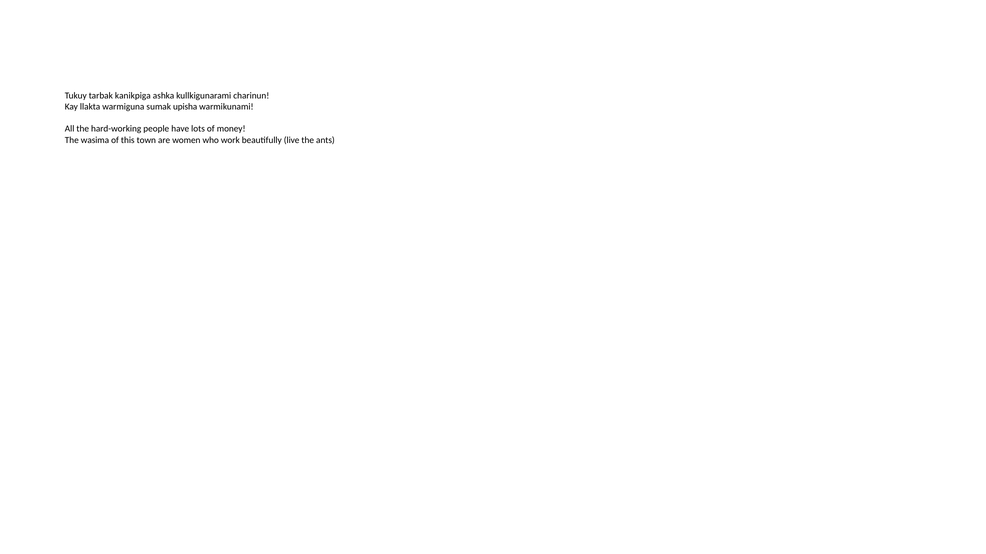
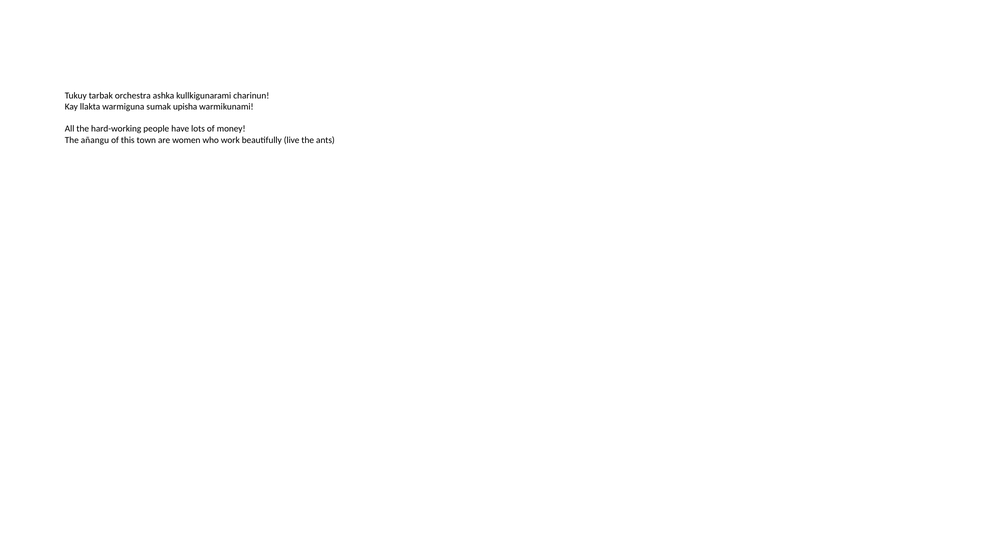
kanikpiga: kanikpiga -> orchestra (133, 96)
wasima: wasima -> añangu (95, 140)
